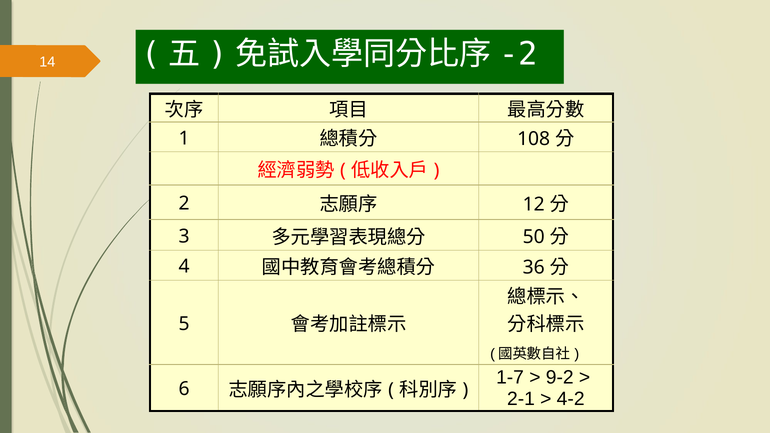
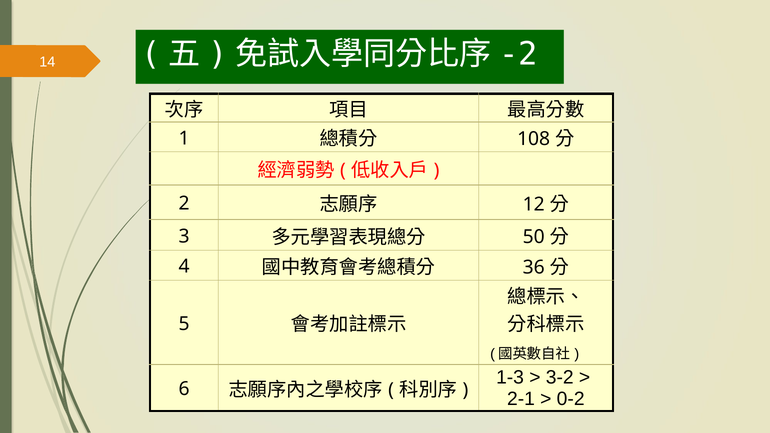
1-7: 1-7 -> 1-3 (510, 378)
9-2: 9-2 -> 3-2 (560, 378)
4-2: 4-2 -> 0-2 (571, 399)
